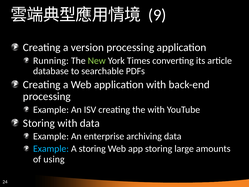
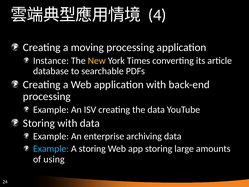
9: 9 -> 4 (157, 15)
version: version -> moving (87, 47)
Running: Running -> Instance (51, 61)
New colour: light green -> yellow (97, 61)
the with: with -> data (156, 110)
